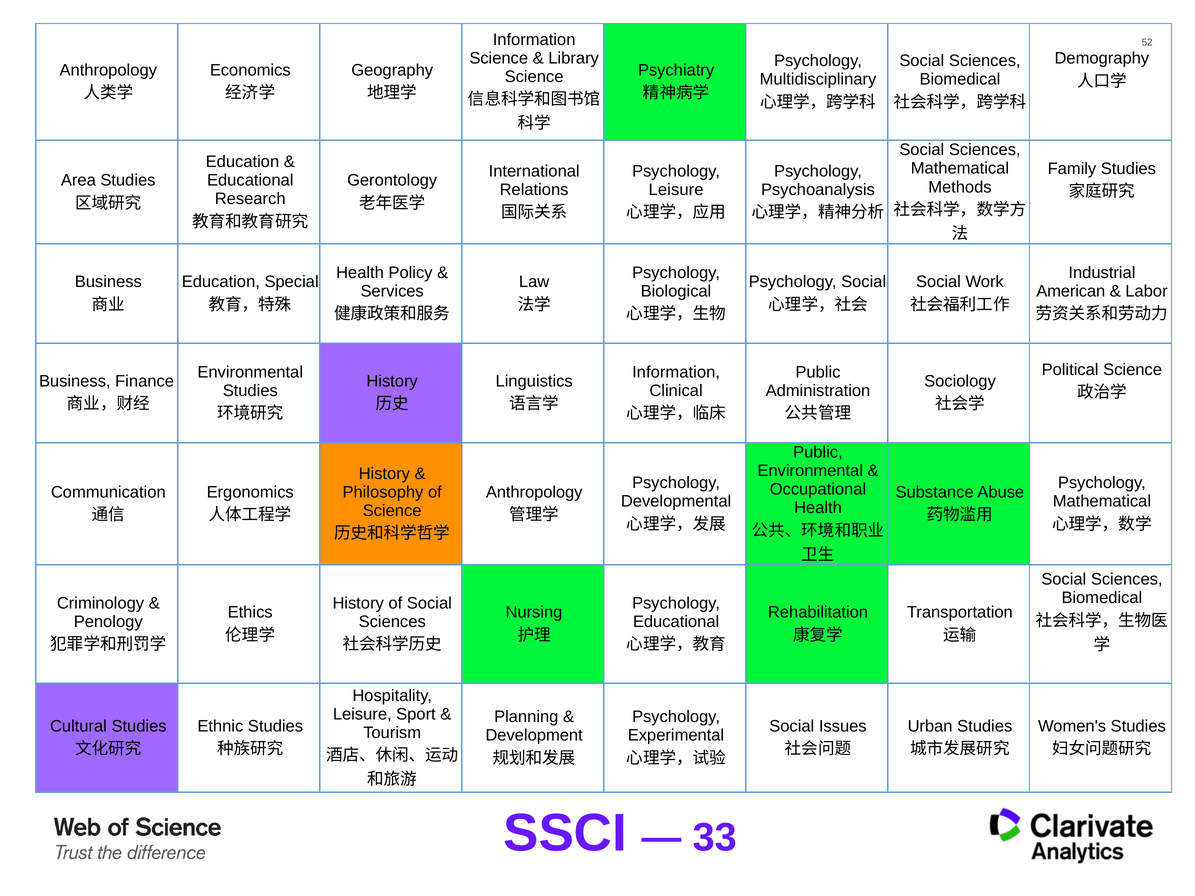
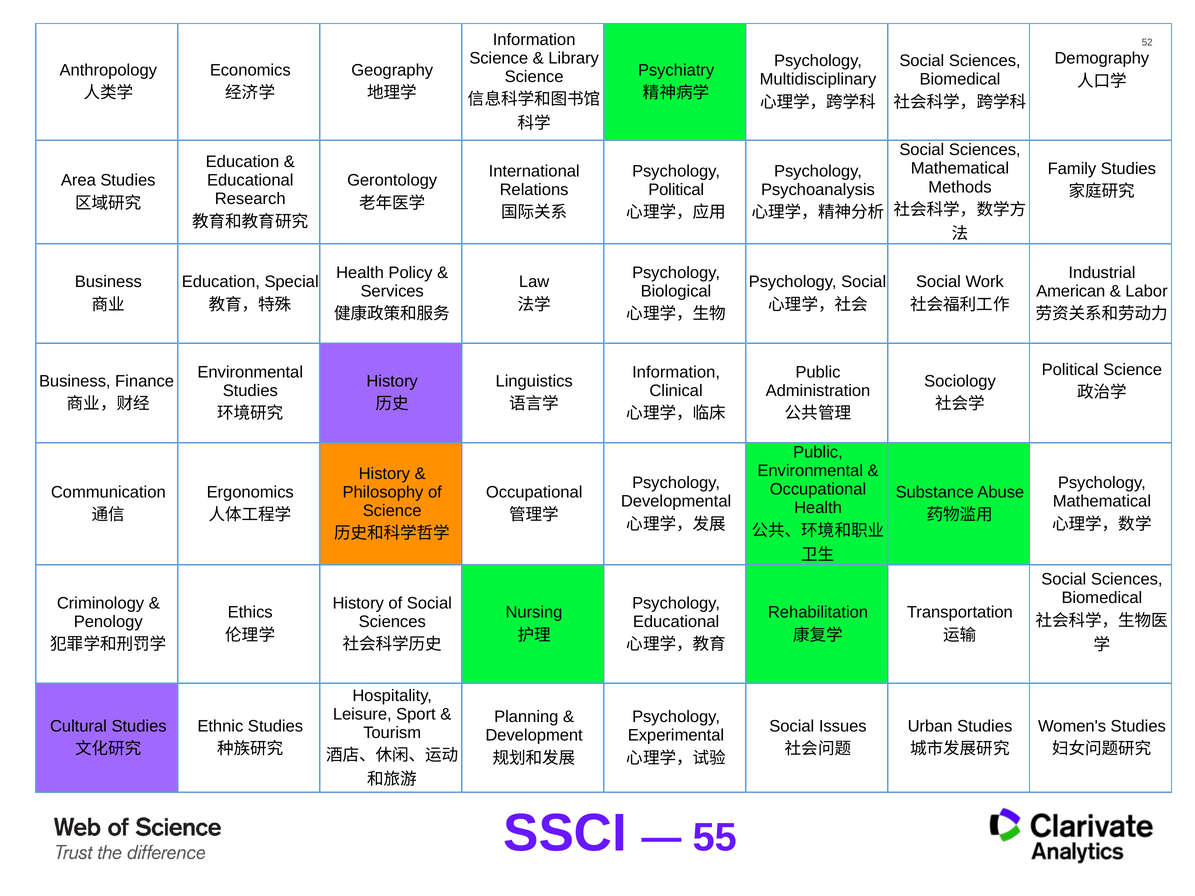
Leisure: Leisure -> Political (676, 190)
Anthropology: Anthropology -> Occupational (534, 492)
33: 33 -> 55 (715, 838)
